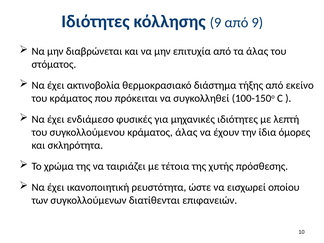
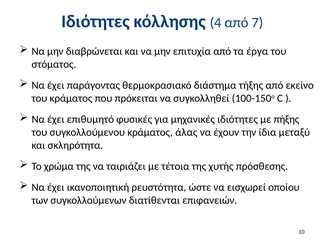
κόλλησης 9: 9 -> 4 (216, 23)
από 9: 9 -> 7 (258, 23)
τα άλας: άλας -> έργα (257, 51)
ακτινοβολία: ακτινοβολία -> παράγοντας (93, 85)
ενδιάμεσο: ενδιάμεσο -> επιθυμητό (90, 119)
λεπτή: λεπτή -> πήξης (286, 119)
όμορες: όμορες -> μεταξύ (294, 132)
